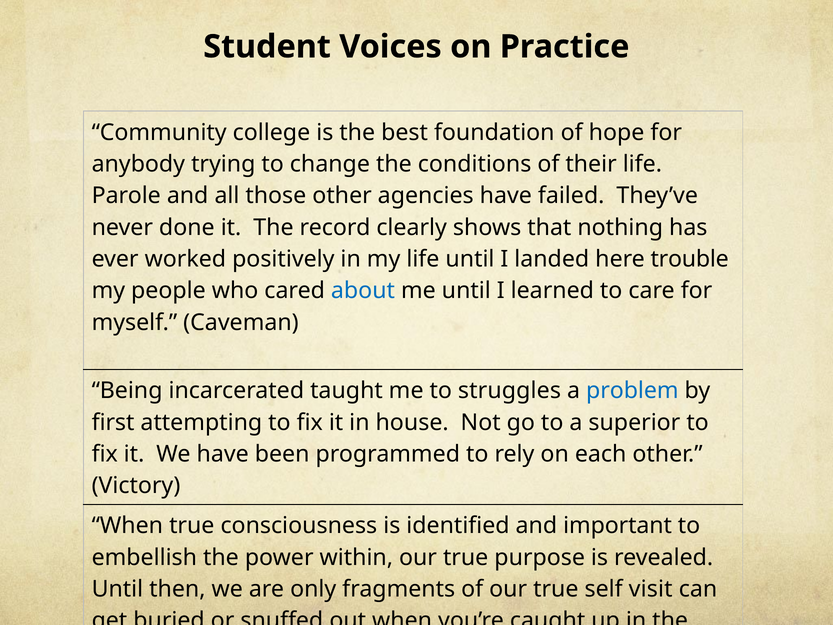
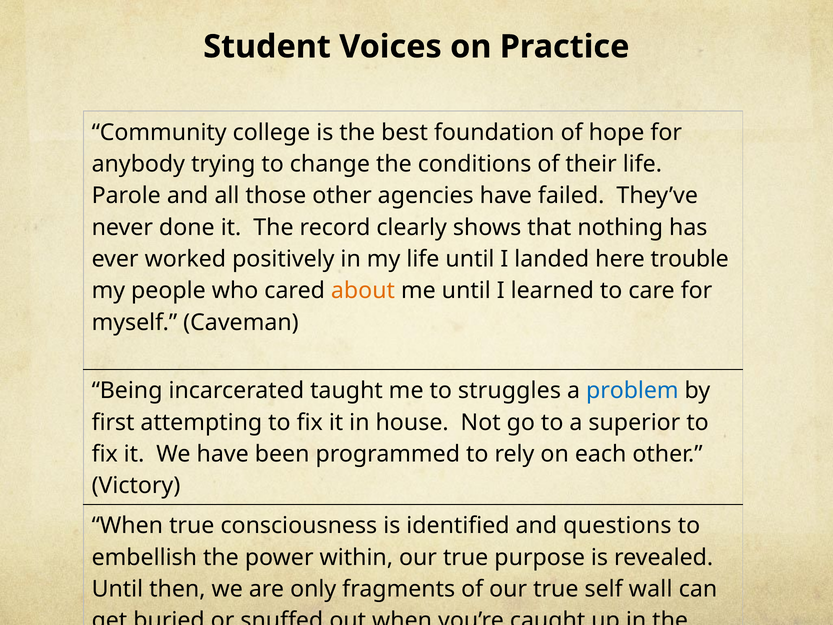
about colour: blue -> orange (363, 291)
important: important -> questions (617, 526)
visit: visit -> wall (651, 589)
